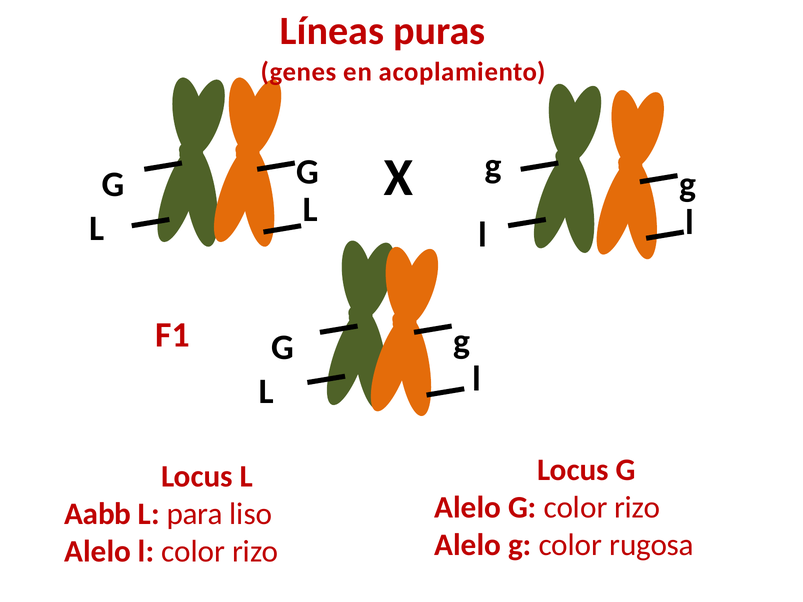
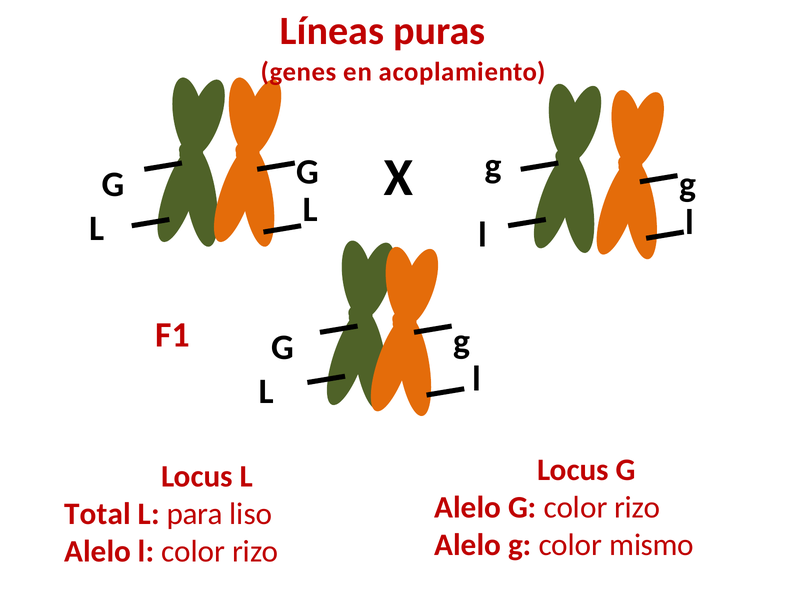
Aabb: Aabb -> Total (98, 514)
rugosa: rugosa -> mismo (652, 545)
